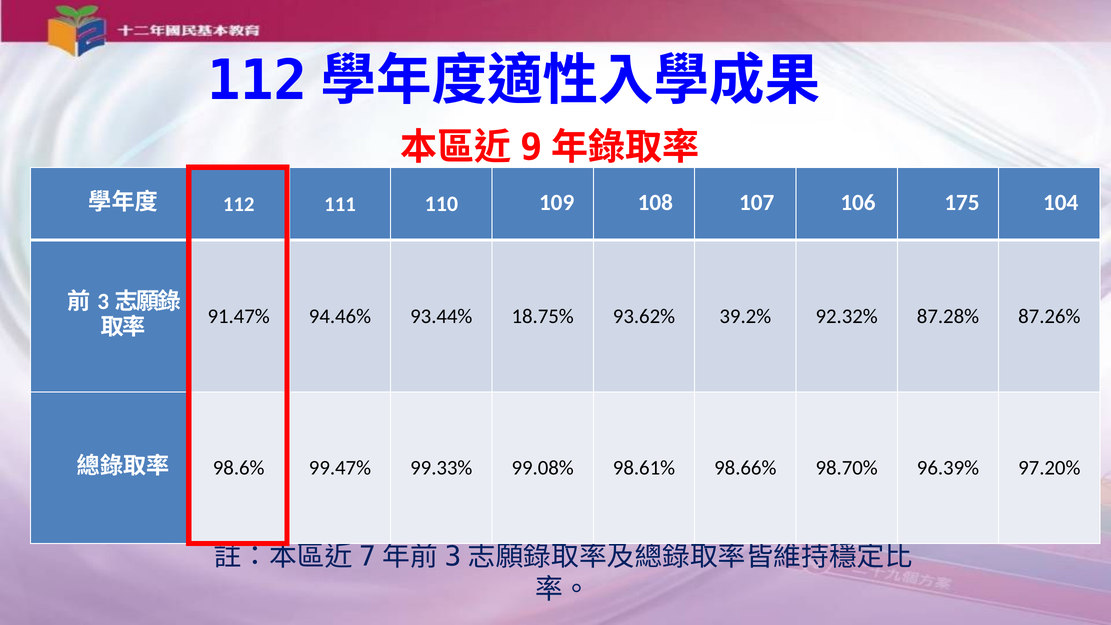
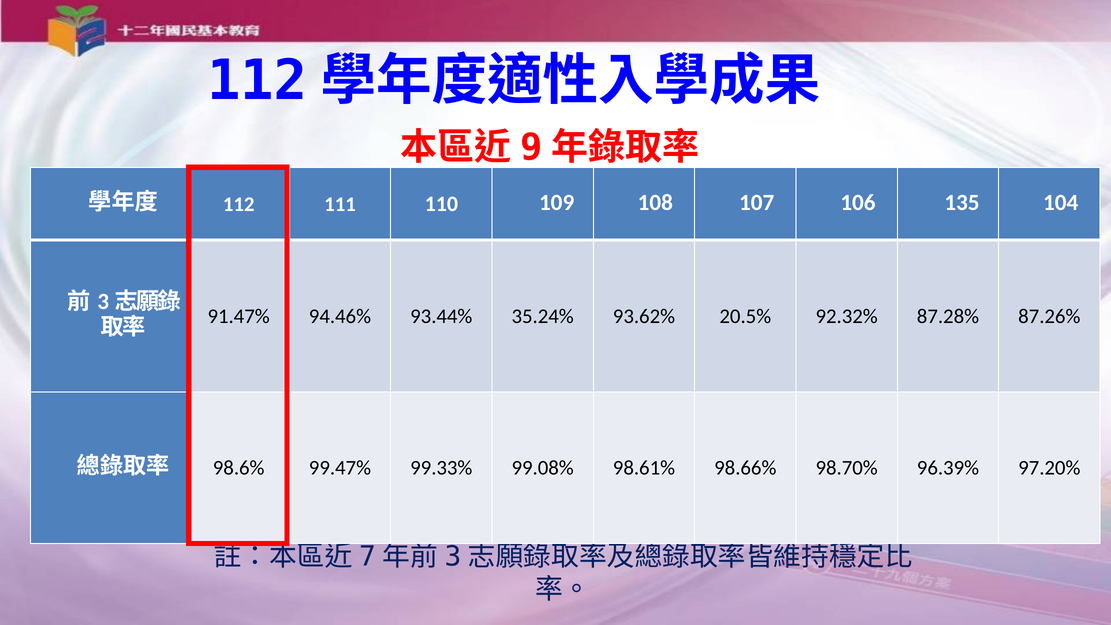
175: 175 -> 135 (962, 203)
18.75%: 18.75% -> 35.24% (543, 316)
39.2%: 39.2% -> 20.5% (745, 316)
